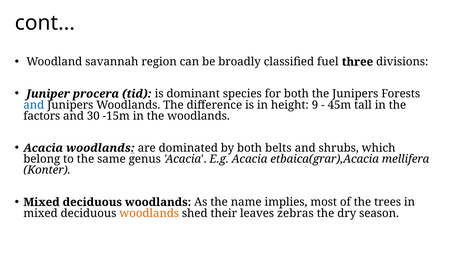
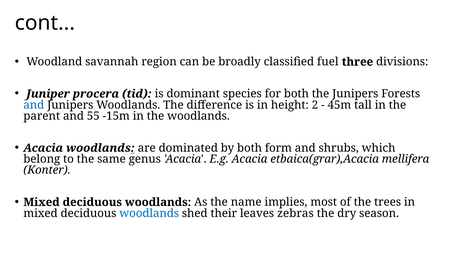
9: 9 -> 2 (315, 105)
factors: factors -> parent (42, 116)
30: 30 -> 55 (93, 116)
belts: belts -> form (278, 148)
woodlands colour: orange -> blue (149, 214)
